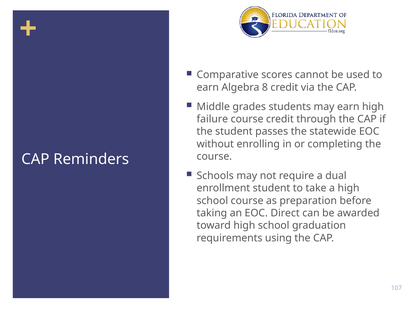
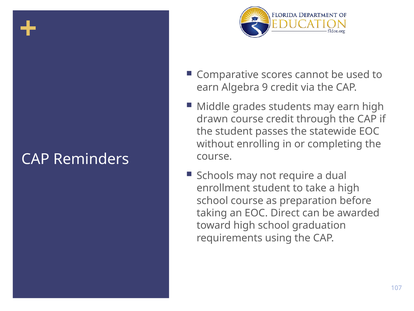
8: 8 -> 9 (265, 87)
failure: failure -> drawn (212, 119)
